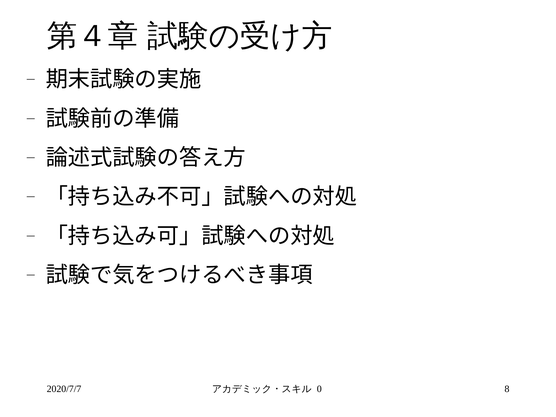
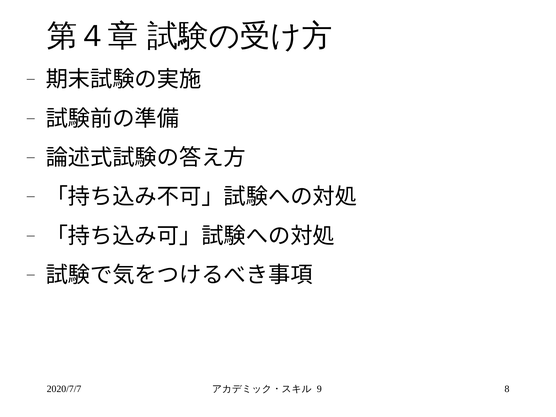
0: 0 -> 9 (319, 389)
